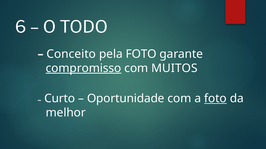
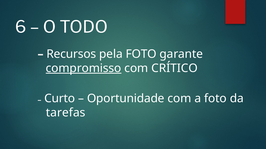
Conceito: Conceito -> Recursos (71, 54)
MUITOS: MUITOS -> CRÍTICO (175, 68)
foto underline: present -> none (215, 99)
melhor: melhor -> tarefas (66, 113)
